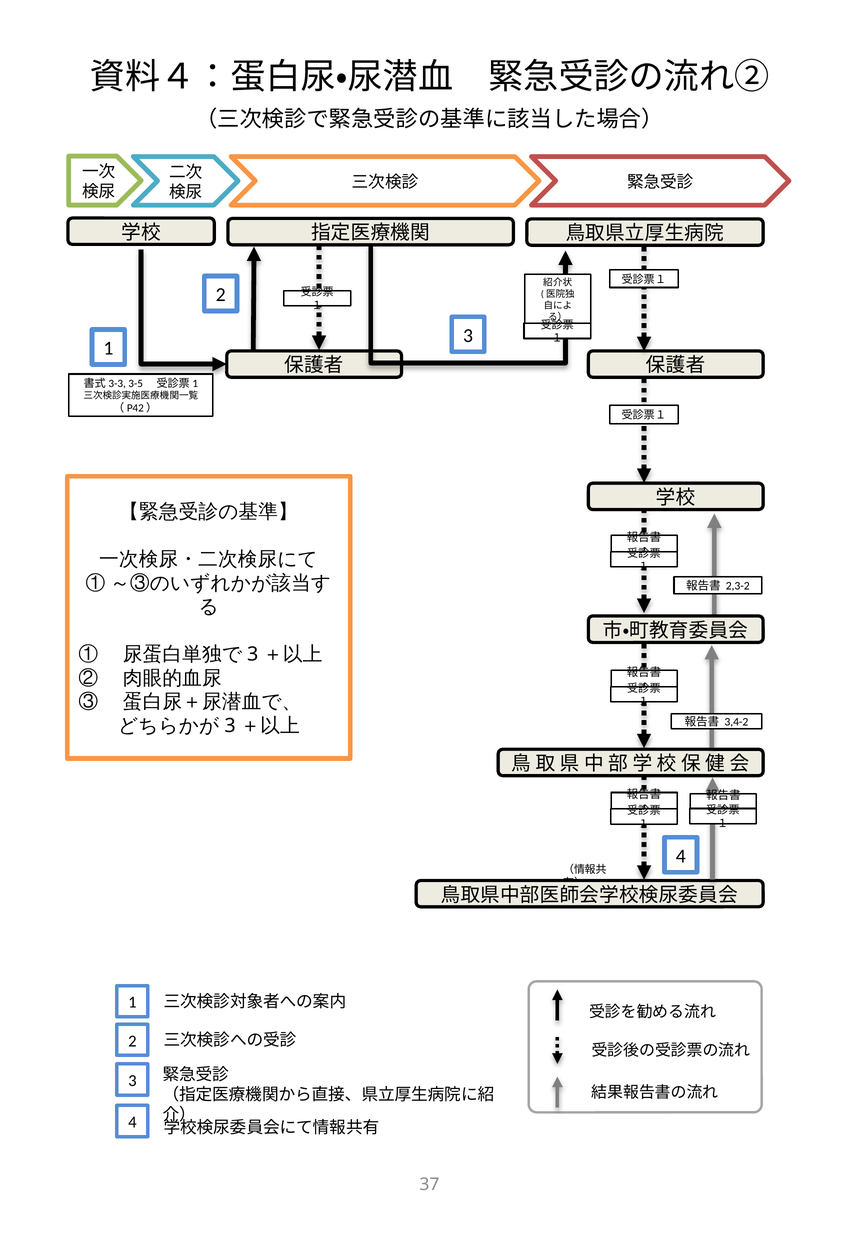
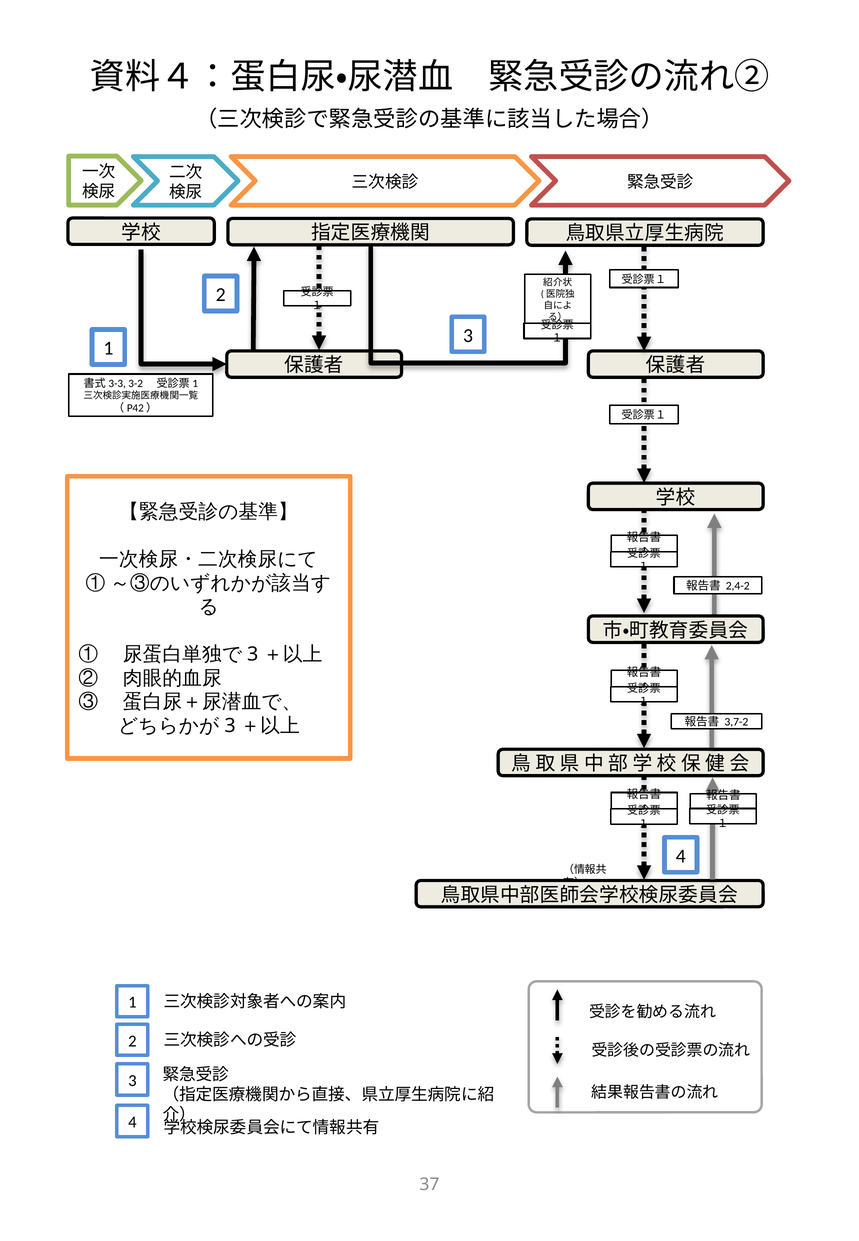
3-5: 3-5 -> 3-2 (136, 383)
2,3-2: 2,3-2 -> 2,4-2 (738, 586)
3,4-2: 3,4-2 -> 3,7-2 (736, 722)
